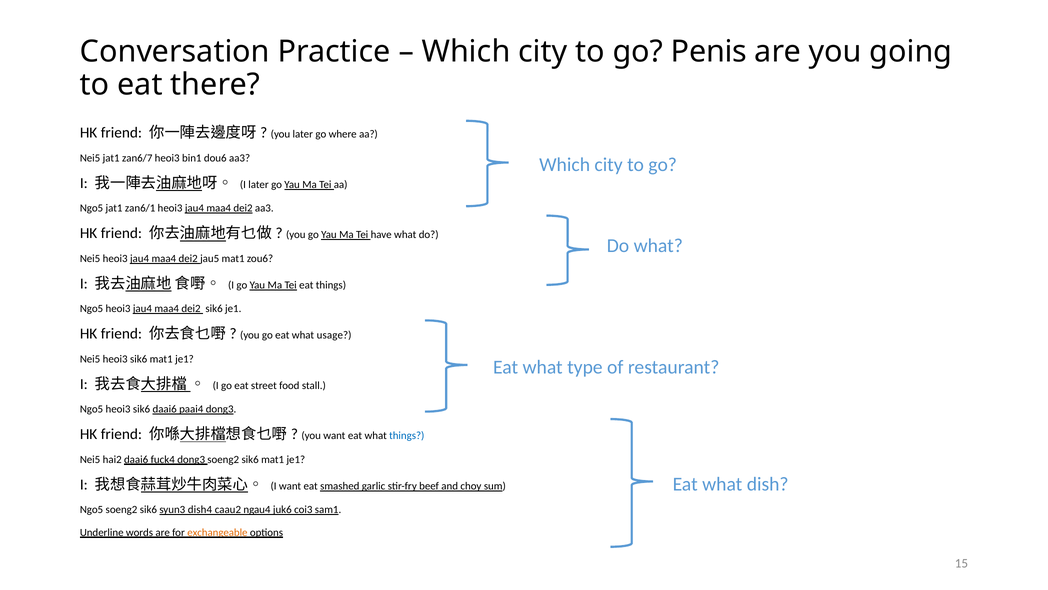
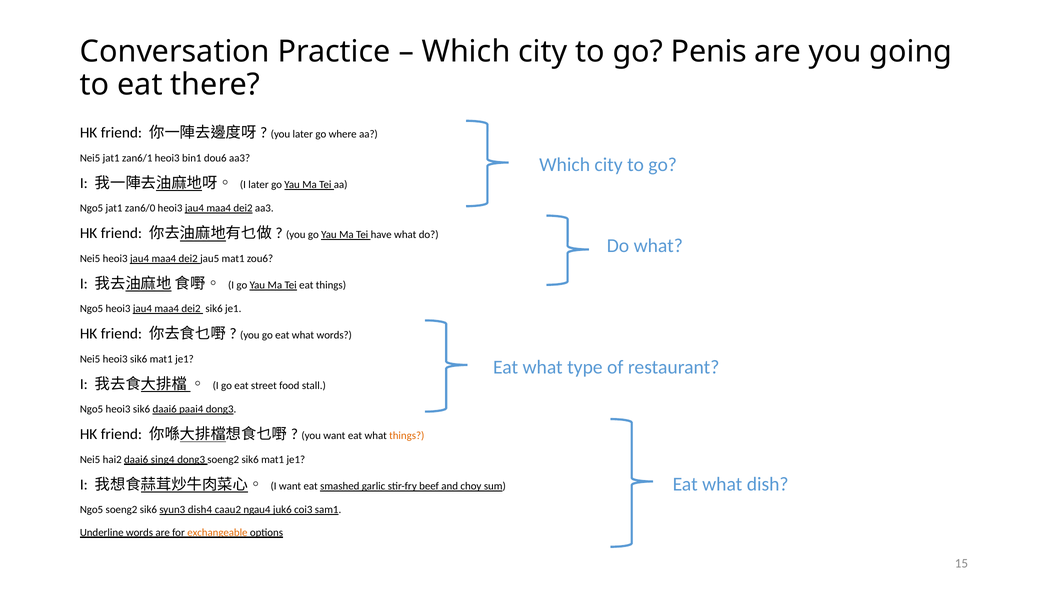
zan6/7: zan6/7 -> zan6/1 (137, 158)
zan6/1: zan6/1 -> zan6/0 (140, 208)
what usage: usage -> words (334, 335)
things colour: blue -> orange (407, 435)
fuck4: fuck4 -> sing4 (163, 459)
